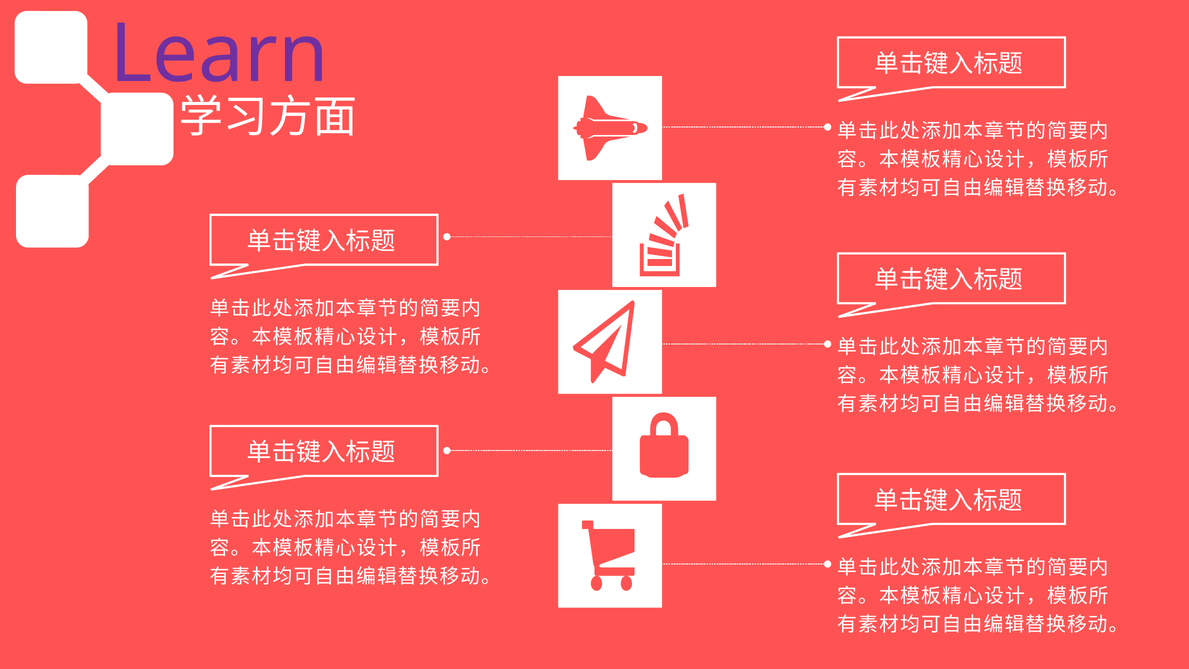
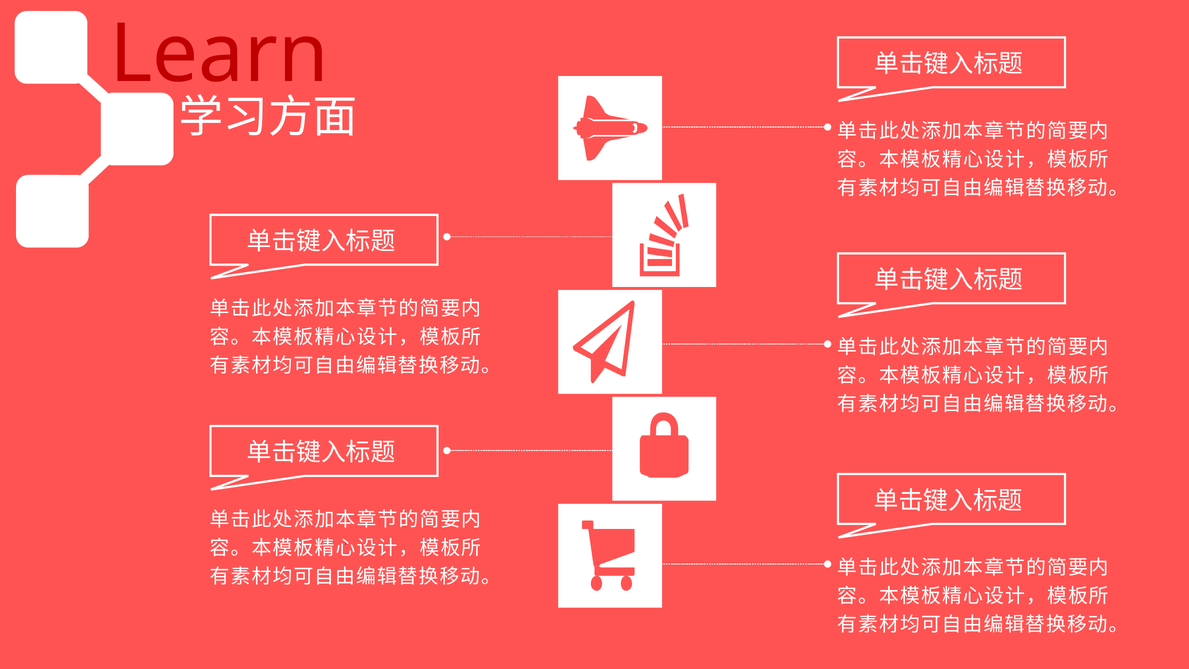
Learn colour: purple -> red (219, 54)
